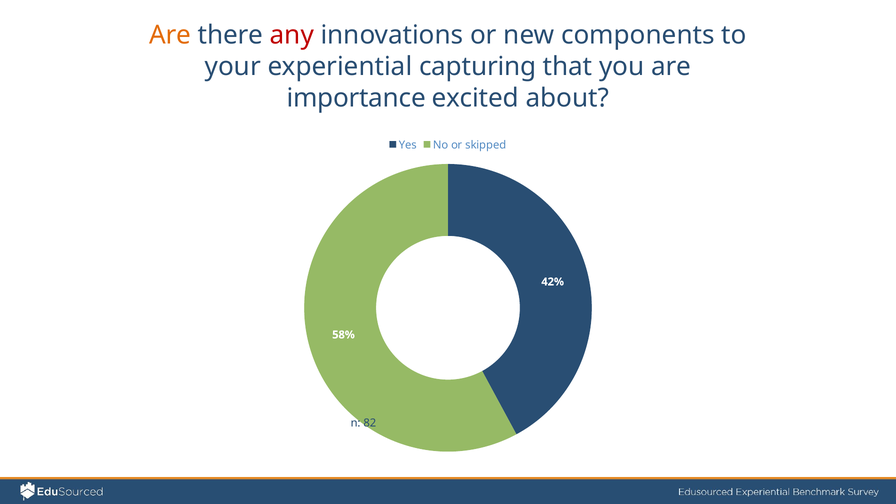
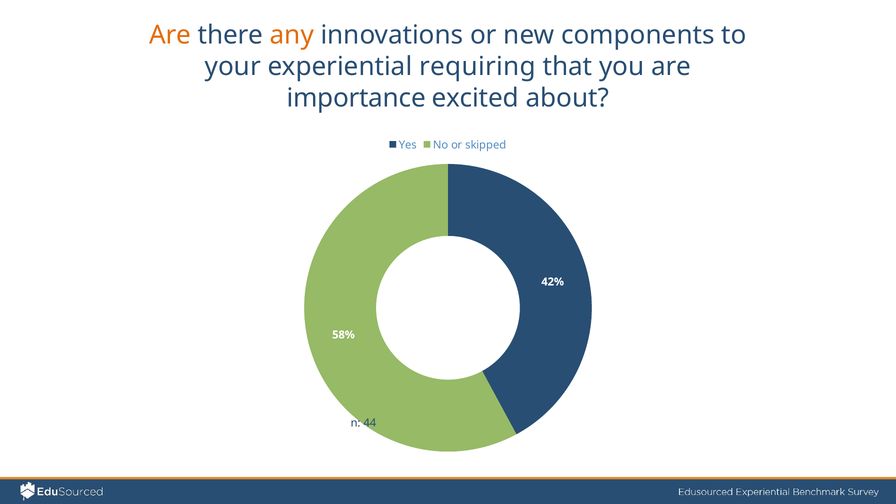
any colour: red -> orange (292, 35)
capturing: capturing -> requiring (477, 67)
82: 82 -> 44 (370, 423)
